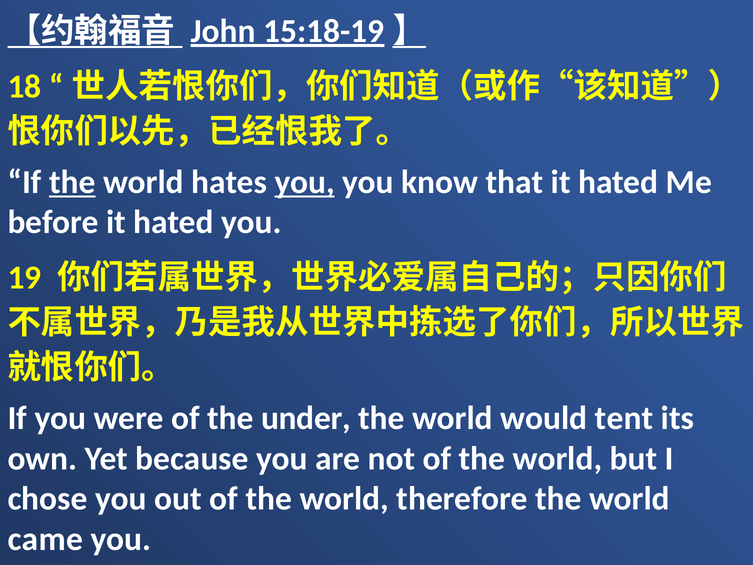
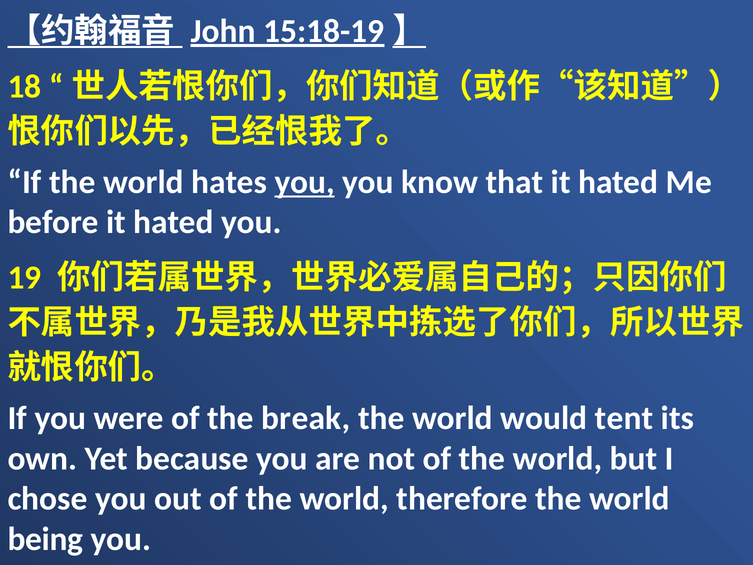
the underline: present -> none (72, 182)
under: under -> break (306, 418)
came: came -> being (45, 539)
